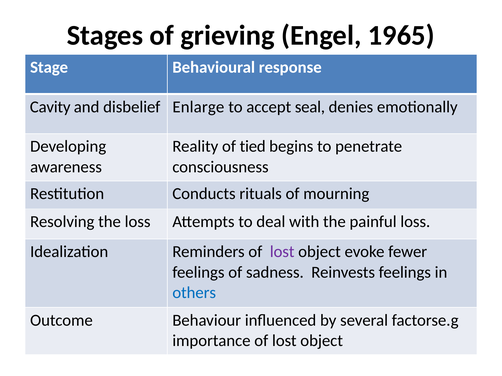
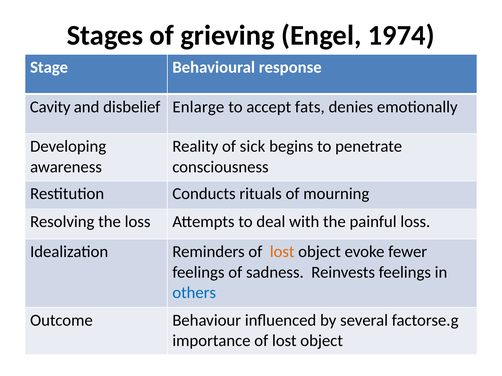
1965: 1965 -> 1974 (401, 35)
seal: seal -> fats (310, 107)
tied: tied -> sick (253, 147)
lost colour: purple -> orange (282, 252)
